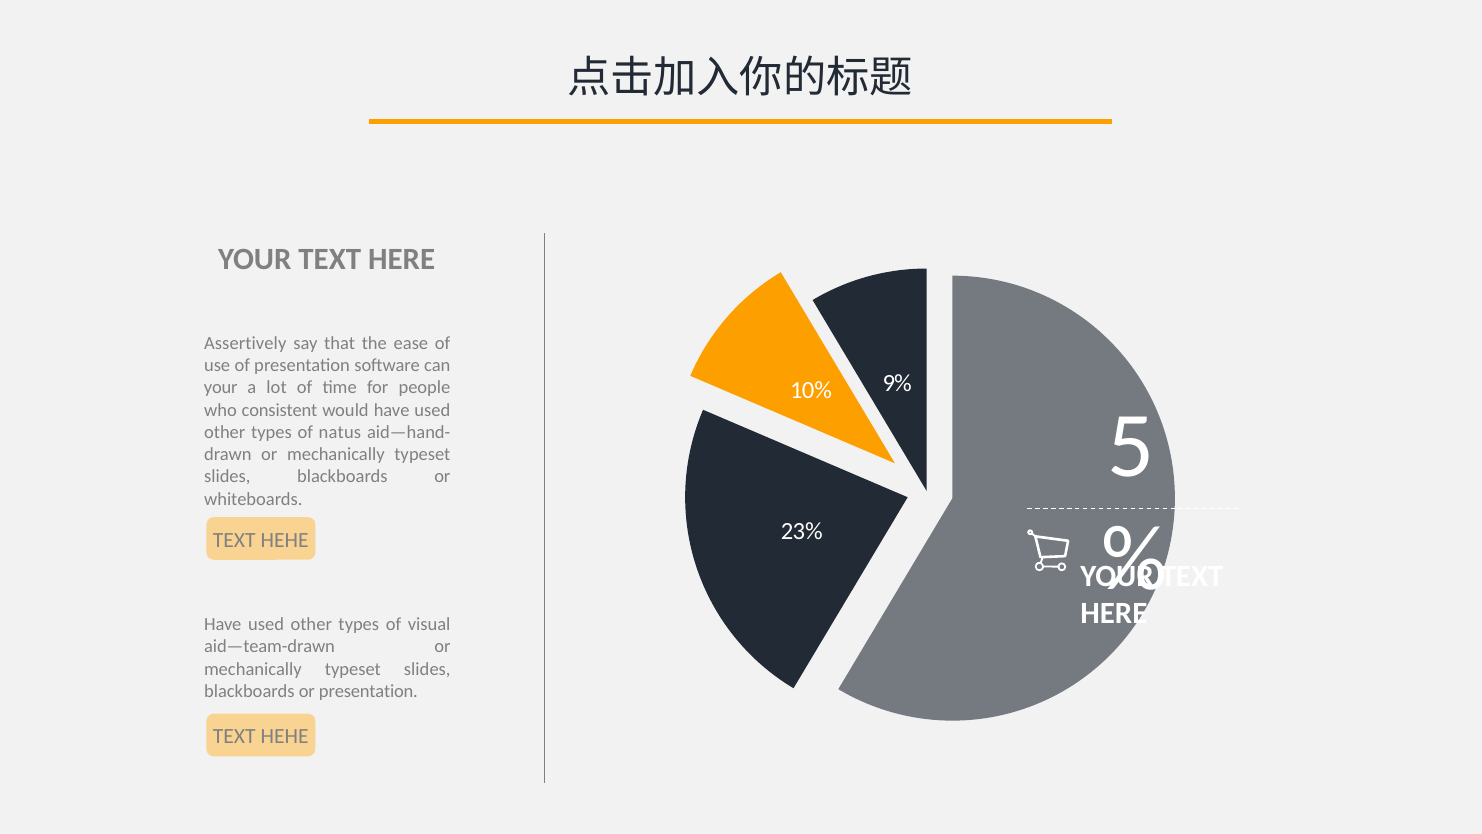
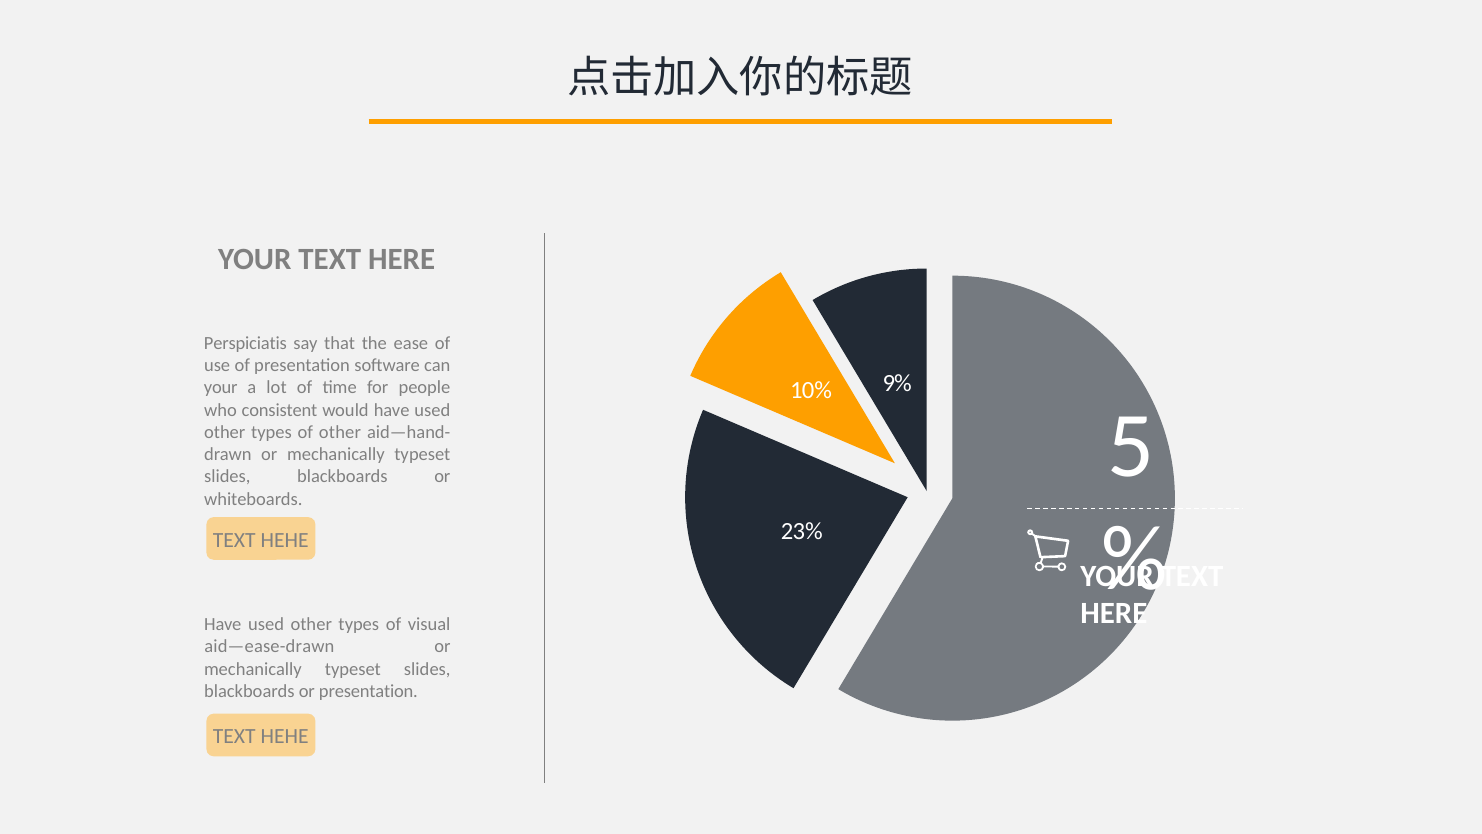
Assertively: Assertively -> Perspiciatis (245, 343)
of natus: natus -> other (340, 432)
aid—team-drawn: aid—team-drawn -> aid—ease-drawn (269, 647)
